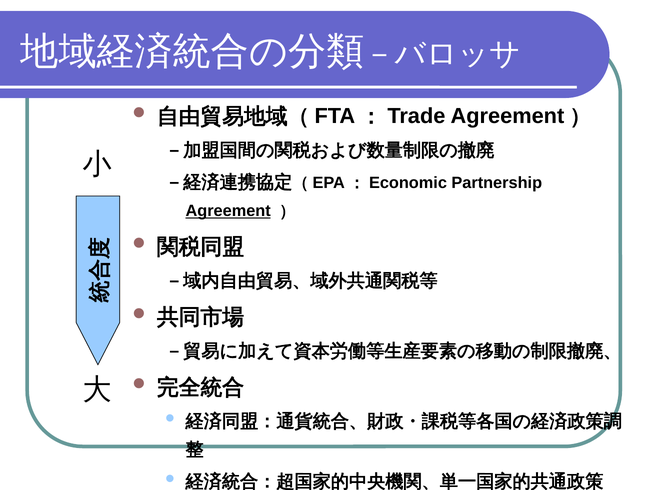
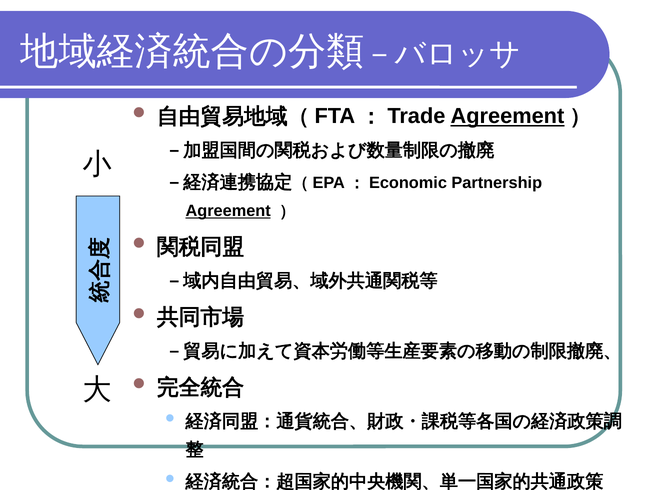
Agreement underline: none -> present (507, 116)
